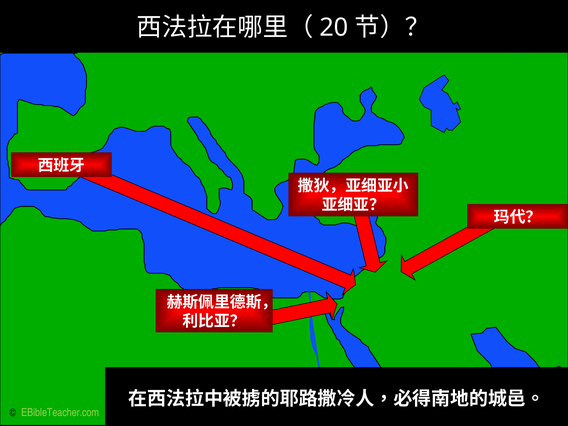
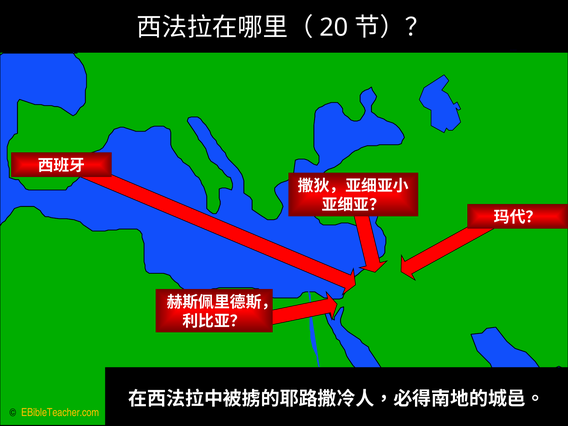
EBibleTeacher.com colour: light green -> yellow (60, 413)
